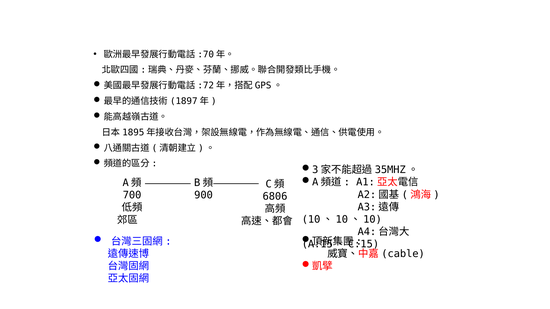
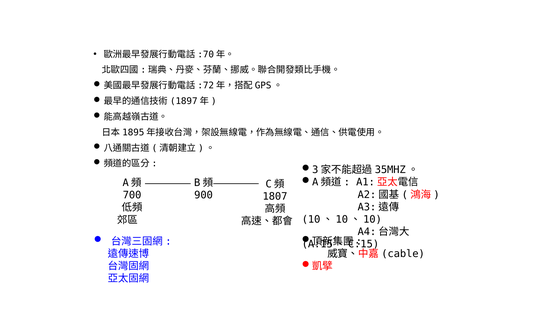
6806: 6806 -> 1807 (275, 197)
